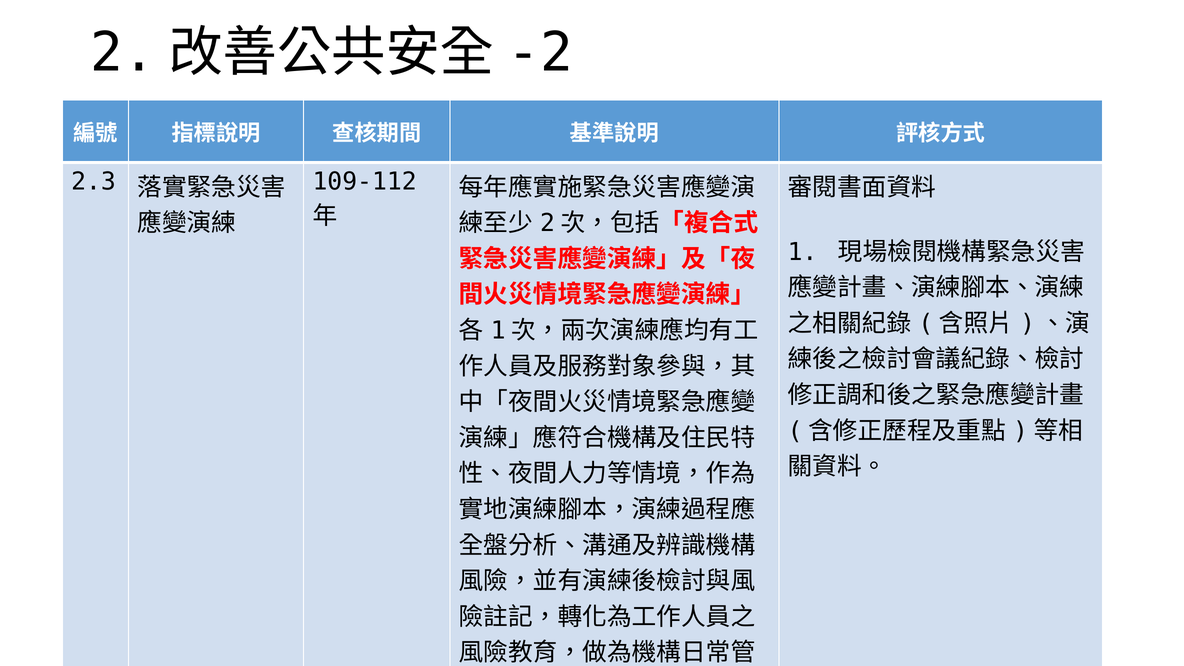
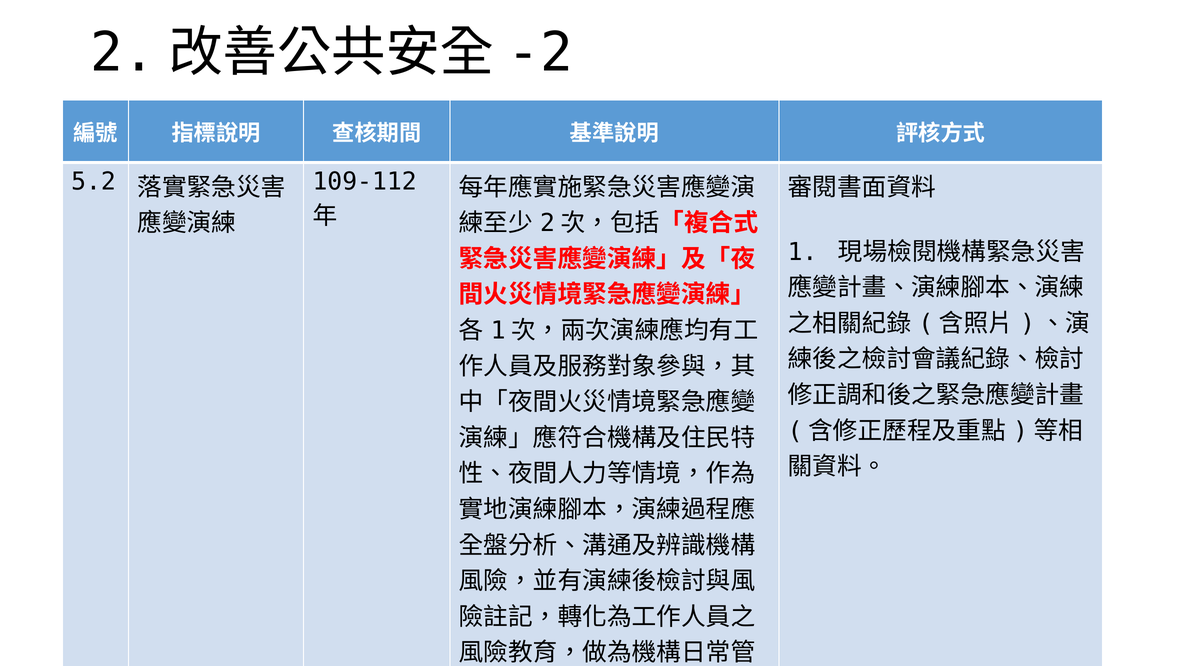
2.3: 2.3 -> 5.2 (94, 182)
